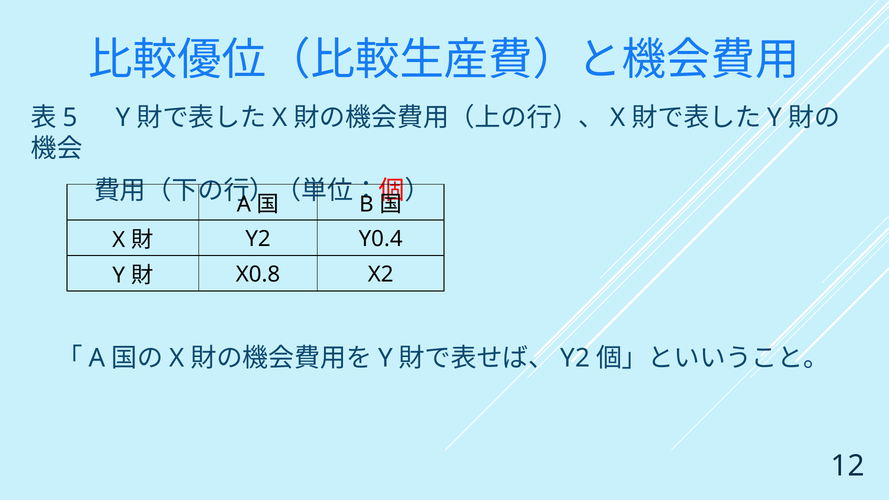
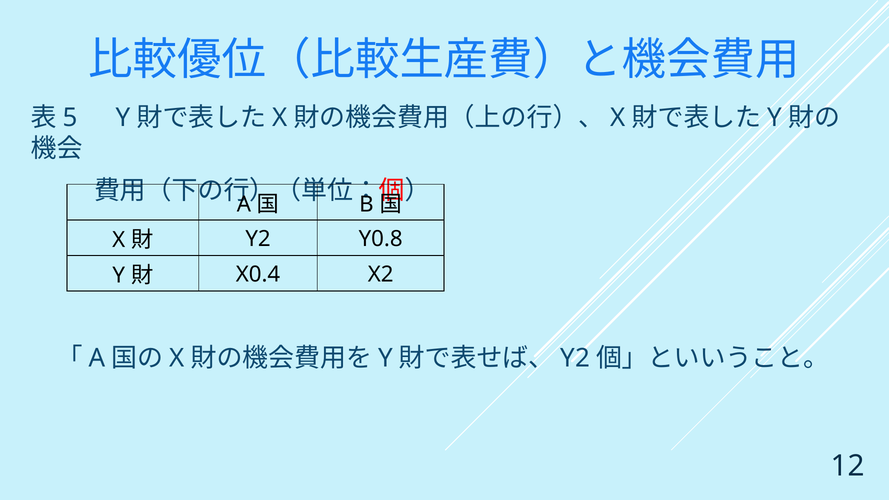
Y0.4: Y0.4 -> Y0.8 (381, 239)
X0.8: X0.8 -> X0.4 (258, 275)
